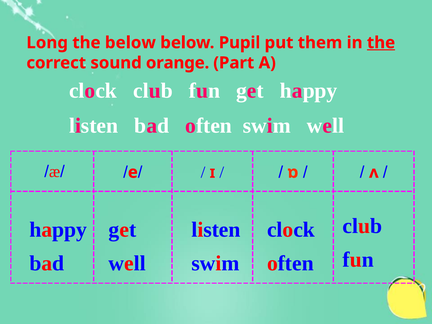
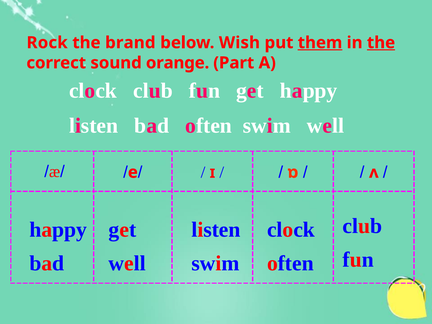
Long: Long -> Rock (47, 43)
the below: below -> brand (130, 43)
Pupil: Pupil -> Wish (239, 43)
them underline: none -> present (320, 43)
